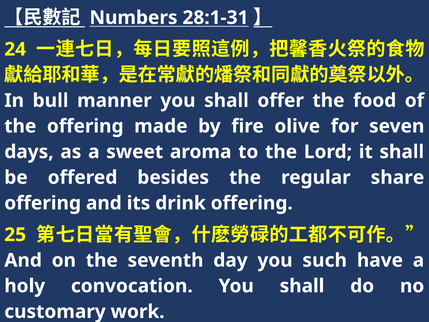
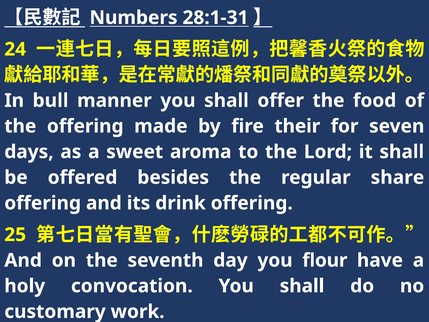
olive: olive -> their (297, 126)
such: such -> flour (325, 260)
